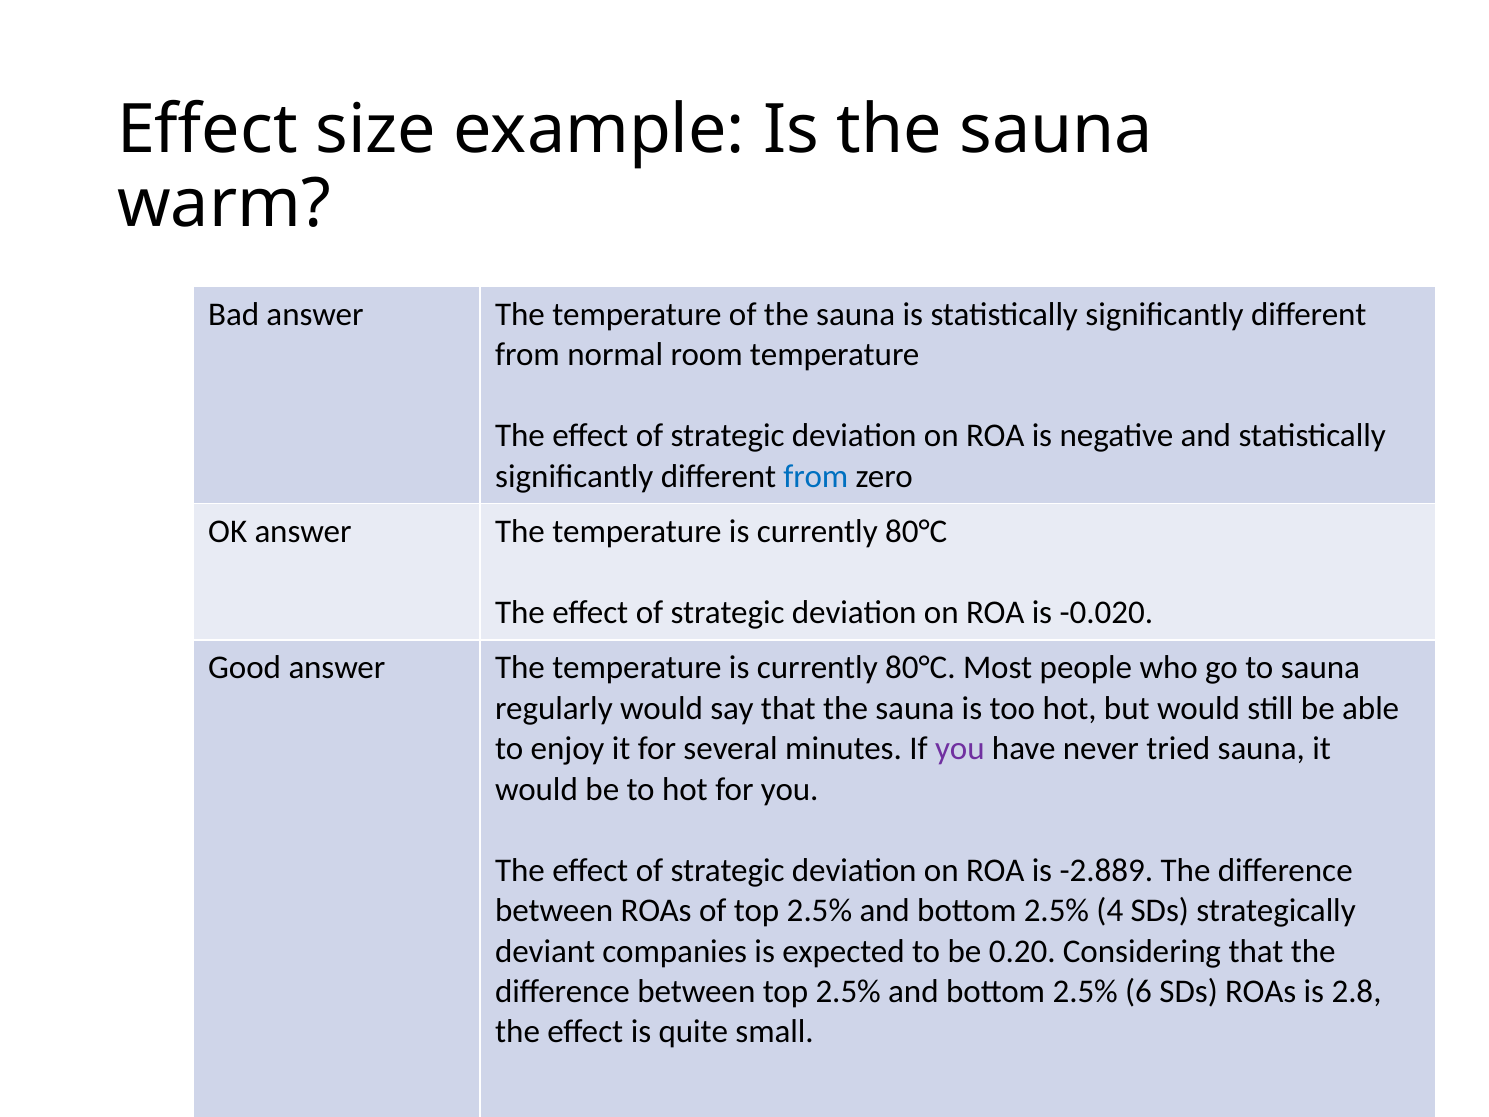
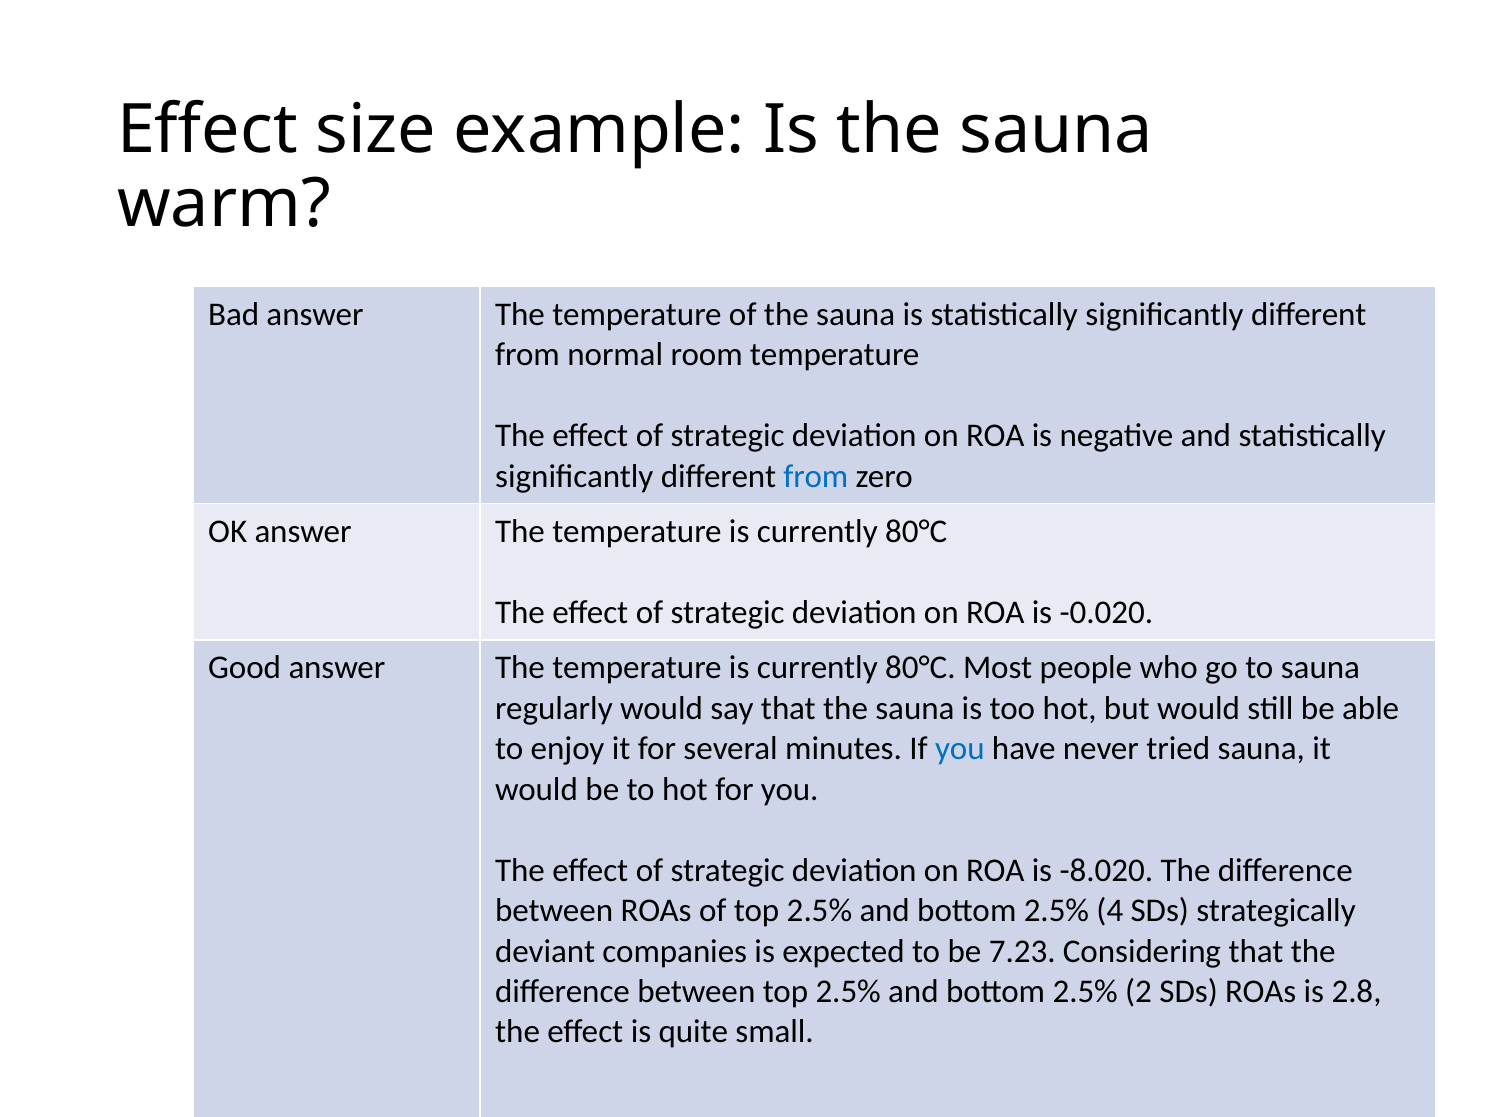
you colour: purple -> blue (960, 749)
-2.889: -2.889 -> -8.020 (1106, 870)
0.20: 0.20 -> 7.23 (1022, 951)
6: 6 -> 2 (1139, 991)
